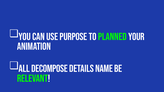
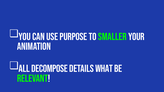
planned: planned -> smaller (112, 37)
NAME: NAME -> WHAT (104, 69)
